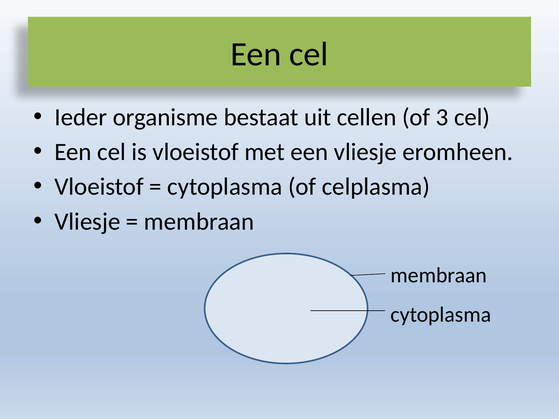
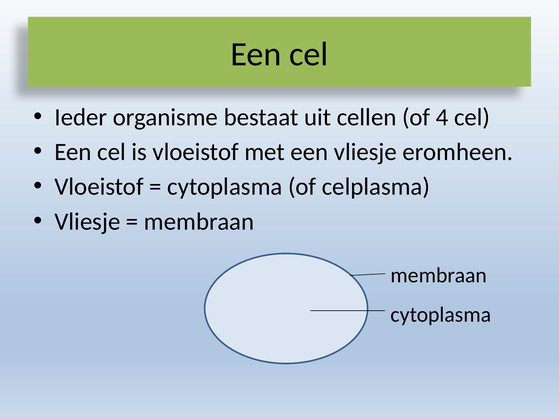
3: 3 -> 4 (442, 117)
